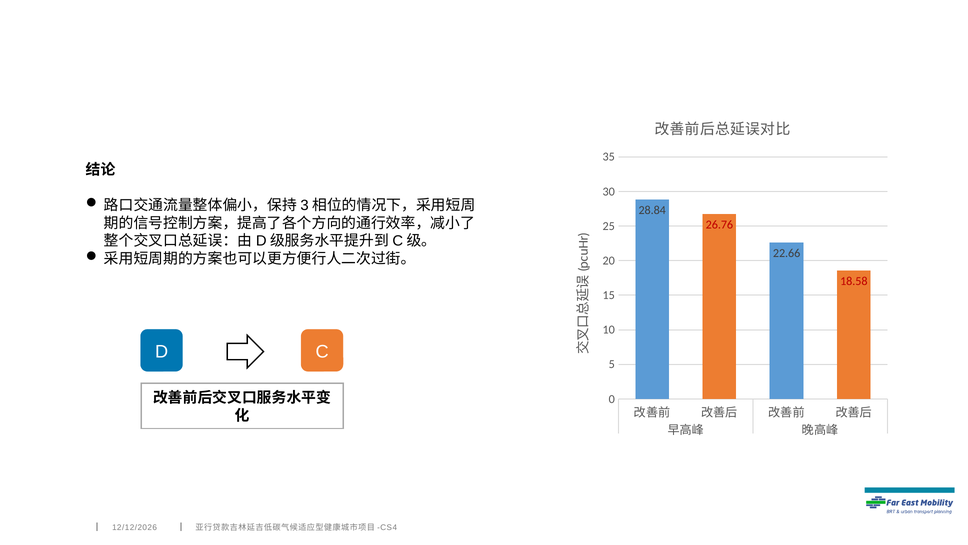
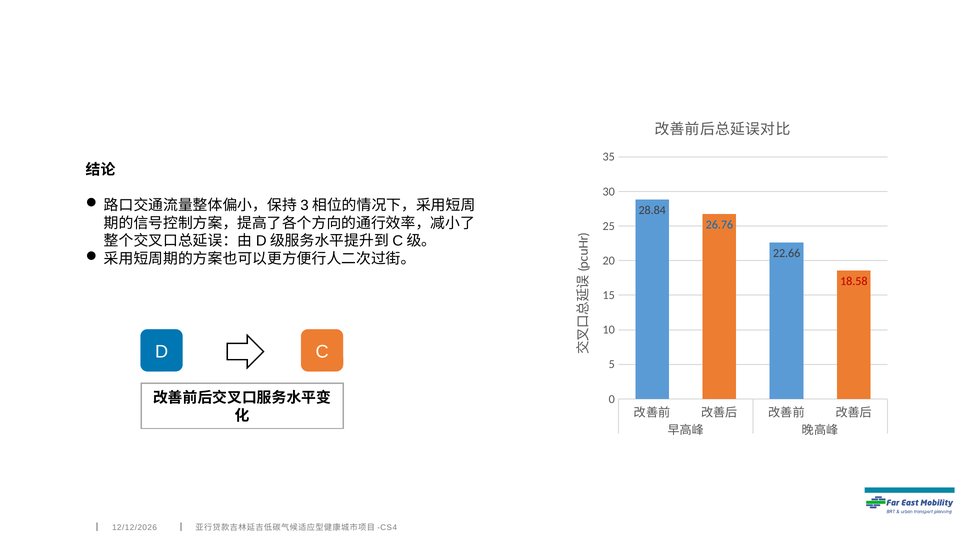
26.76 colour: red -> blue (719, 225)
